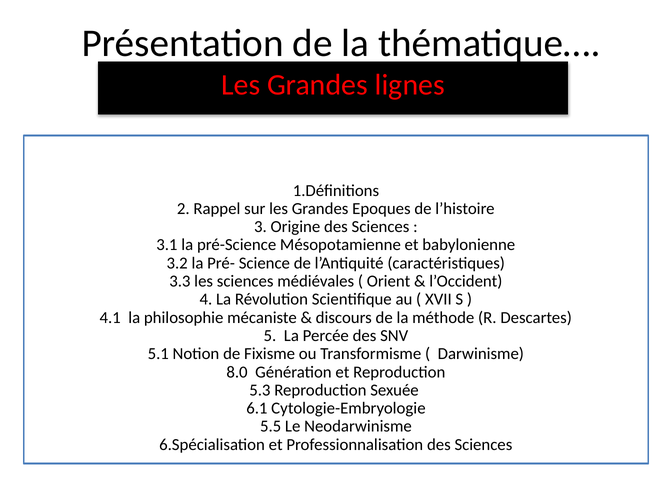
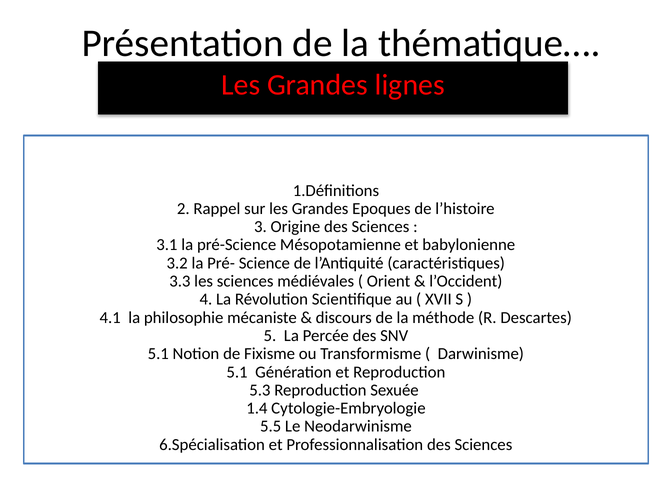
8.0: 8.0 -> 5.1 (237, 372)
6.1: 6.1 -> 1.4 (257, 408)
